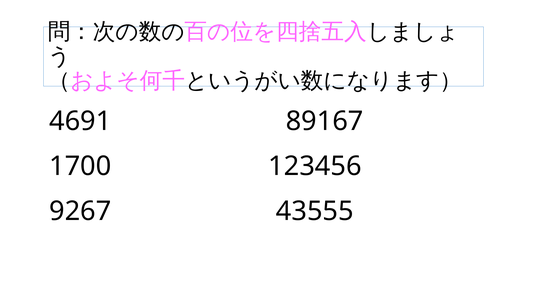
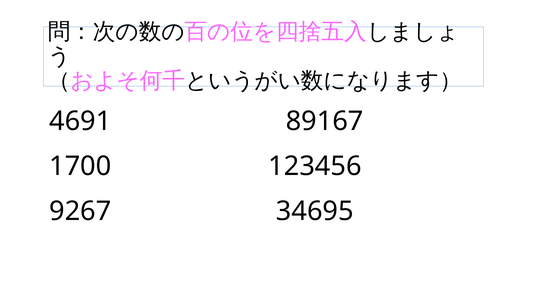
43555: 43555 -> 34695 (315, 211)
